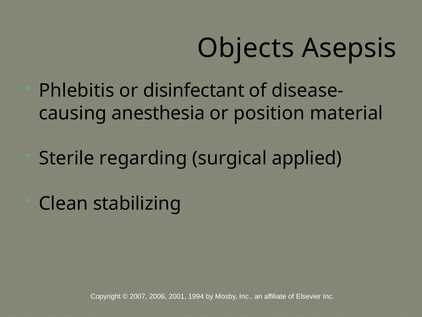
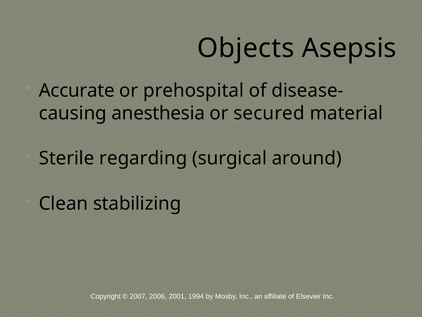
Phlebitis: Phlebitis -> Accurate (77, 91)
disinfectant: disinfectant -> prehospital (194, 91)
position: position -> secured (269, 113)
applied: applied -> around (307, 158)
